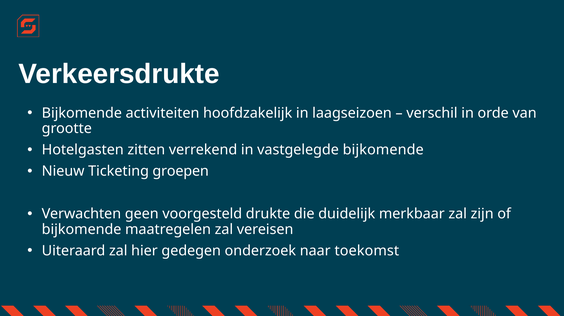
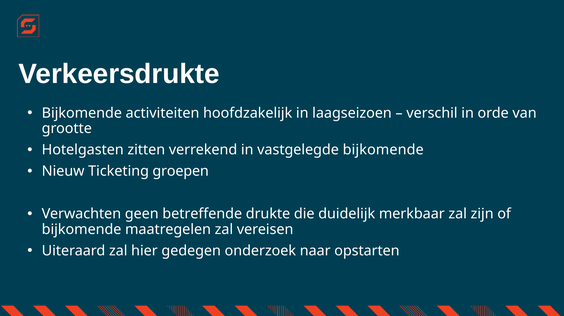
voorgesteld: voorgesteld -> betreffende (202, 214)
toekomst: toekomst -> opstarten (367, 251)
